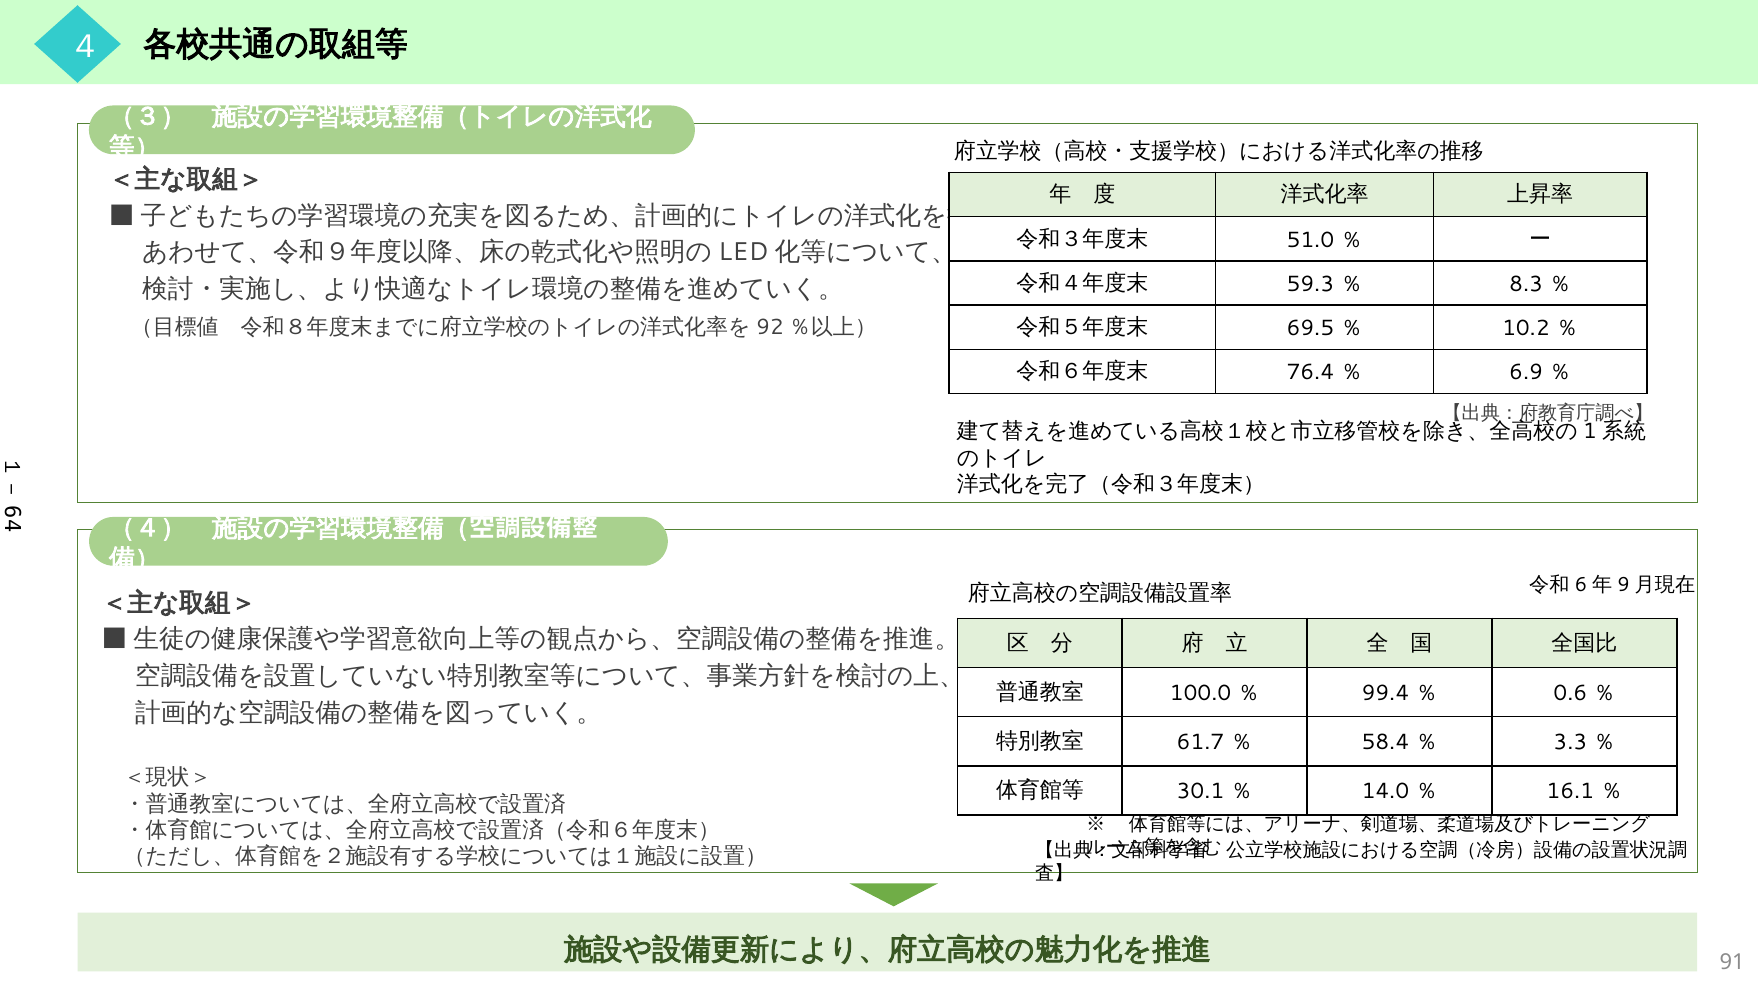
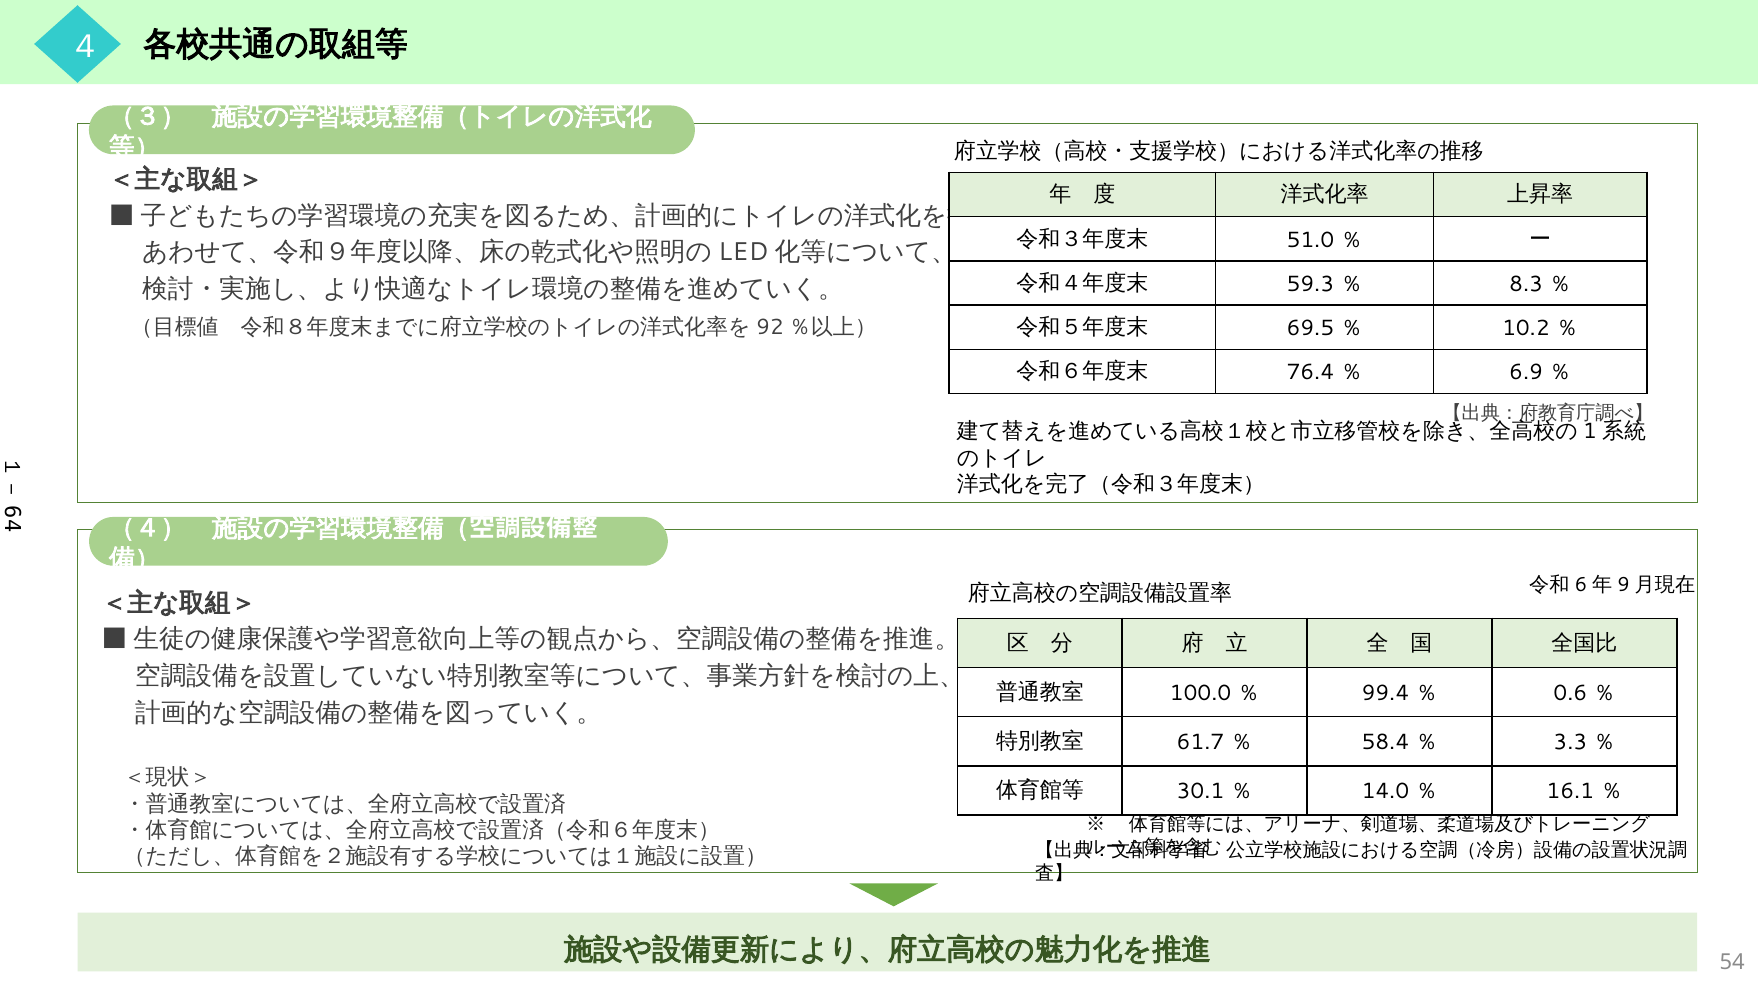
91: 91 -> 54 (1732, 962)
